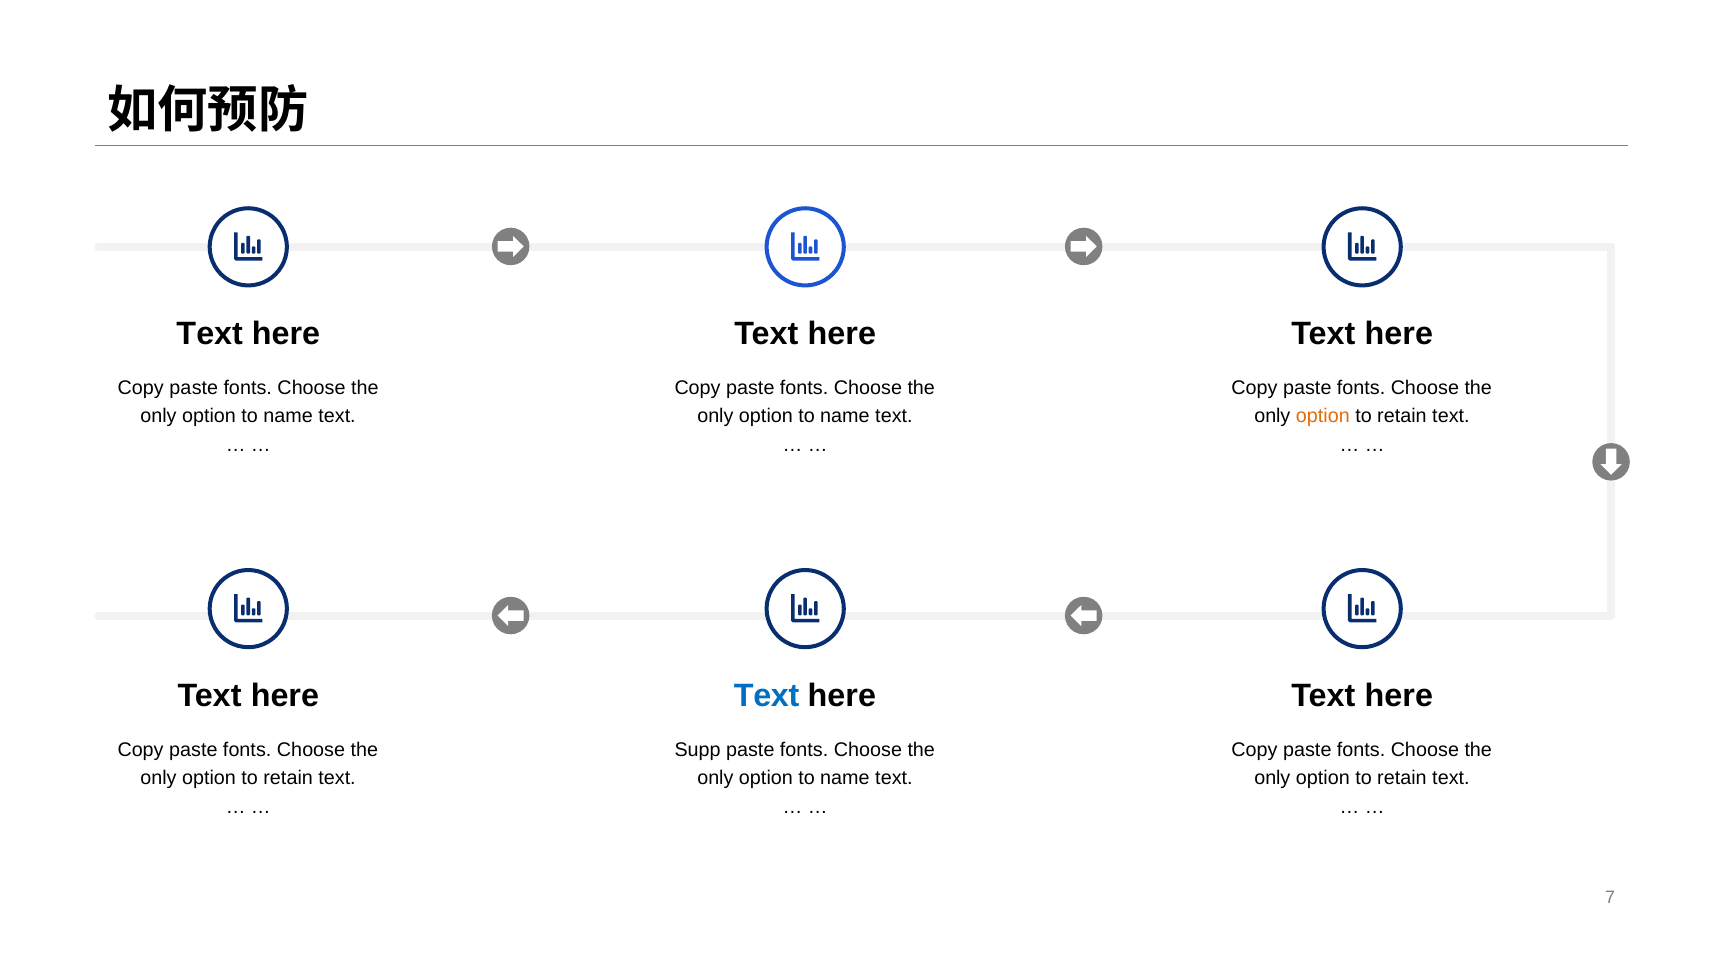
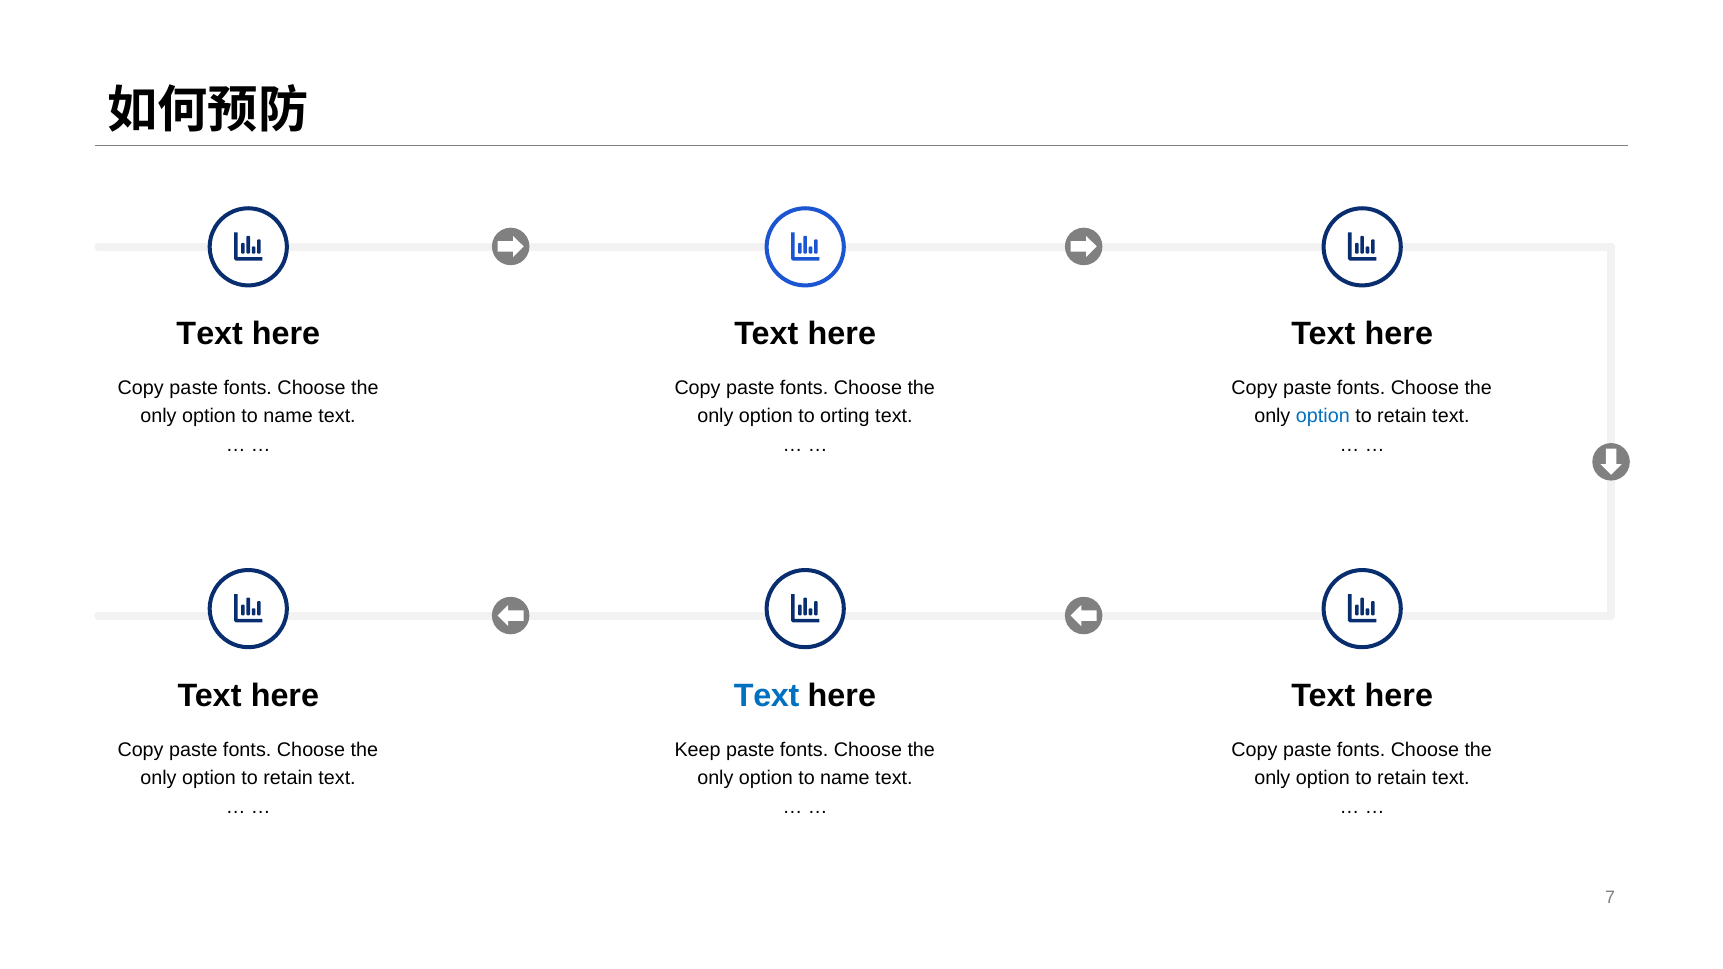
name: name -> orting (845, 417)
option colour: orange -> blue (1323, 417)
Supp: Supp -> Keep (698, 750)
